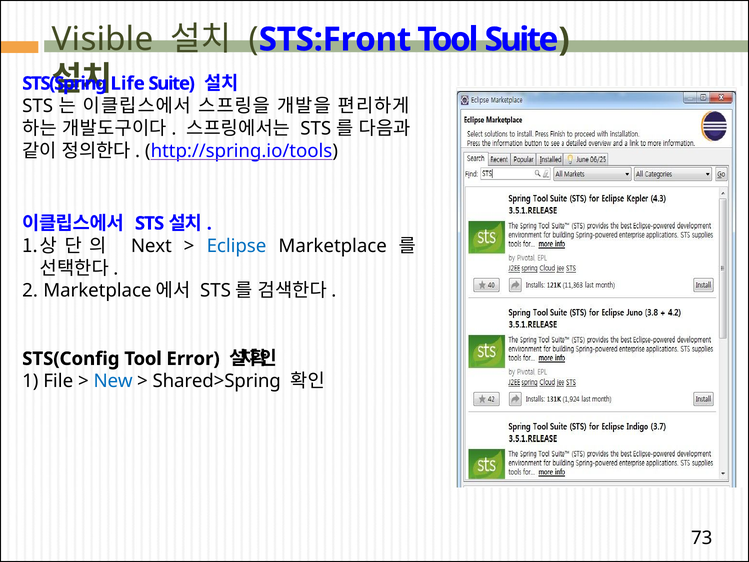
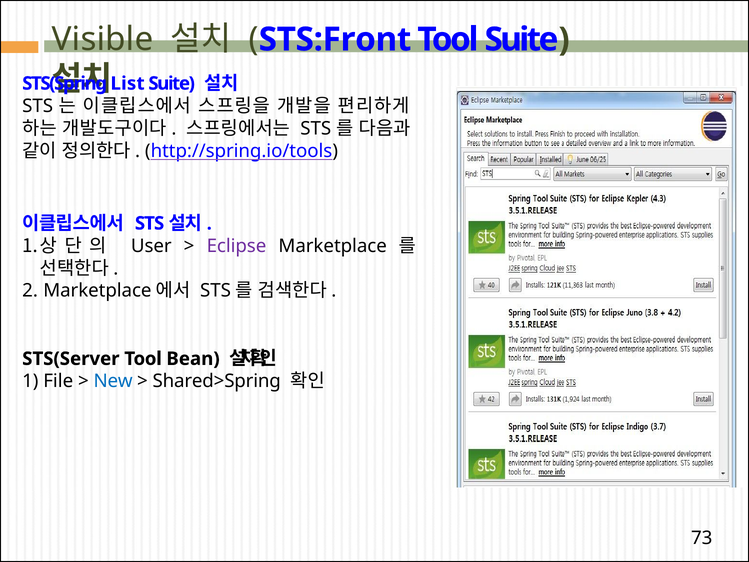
Life: Life -> List (128, 83)
Next: Next -> User (151, 246)
Eclipse colour: blue -> purple (236, 246)
STS(Config: STS(Config -> STS(Server (71, 359)
Error: Error -> Bean (193, 359)
